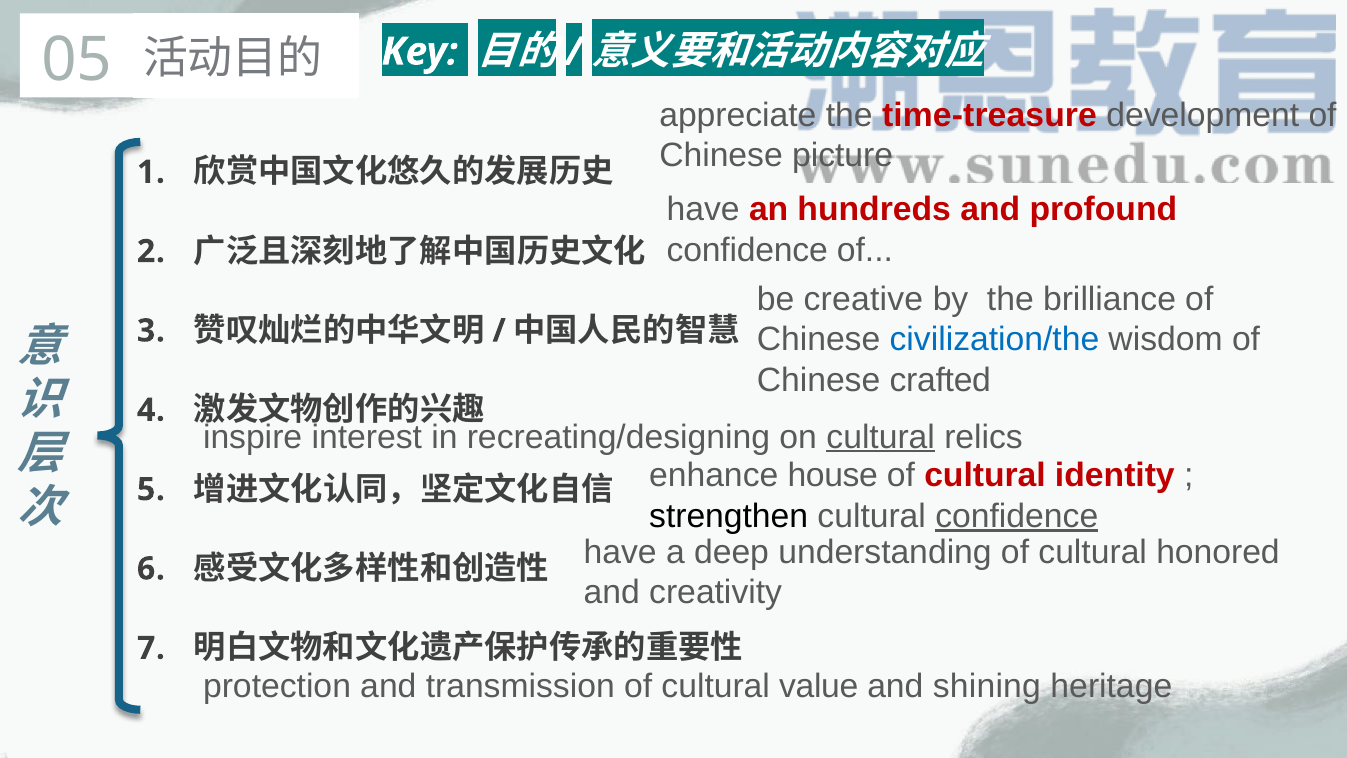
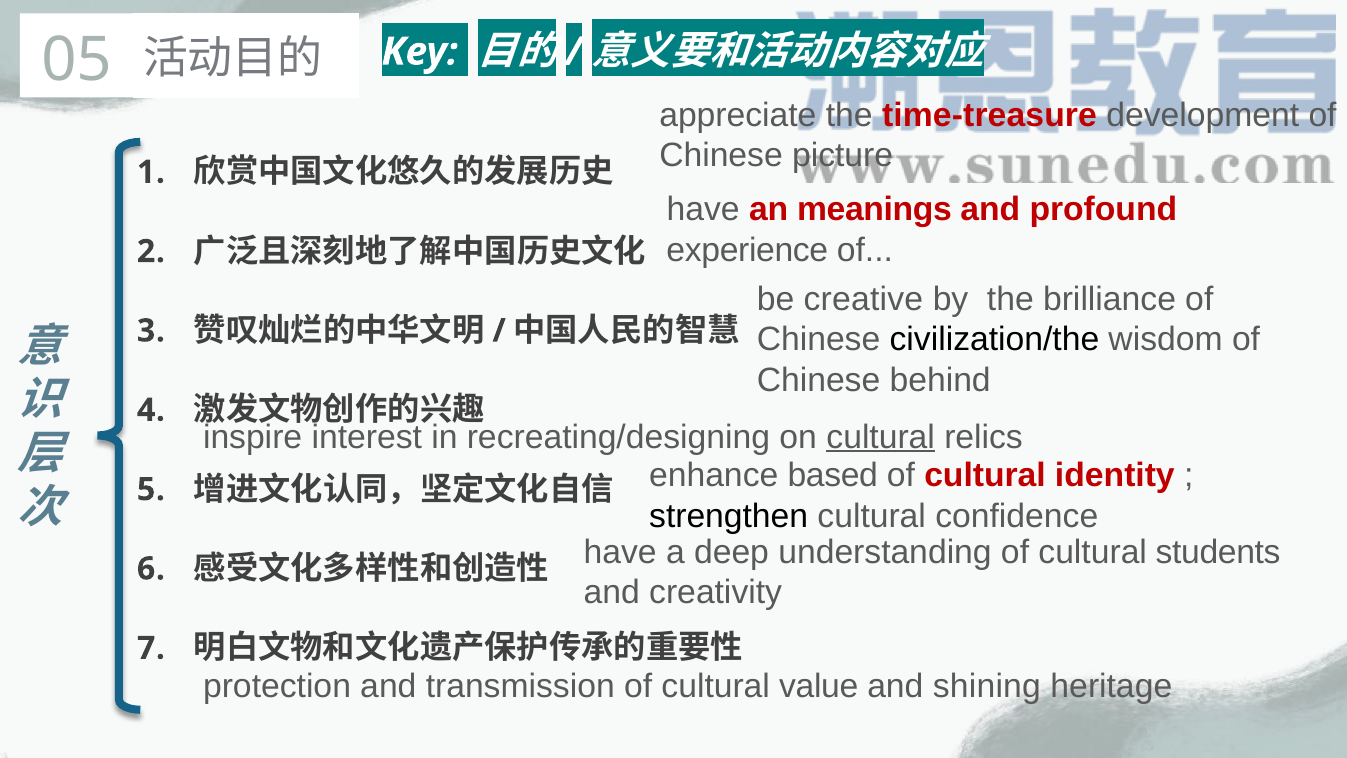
hundreds: hundreds -> meanings (874, 209)
confidence: confidence -> experience (747, 250)
civilization/the colour: blue -> black (994, 340)
crafted: crafted -> behind (940, 380)
house: house -> based (833, 475)
confidence underline: present -> none (1017, 516)
honored: honored -> students (1218, 552)
